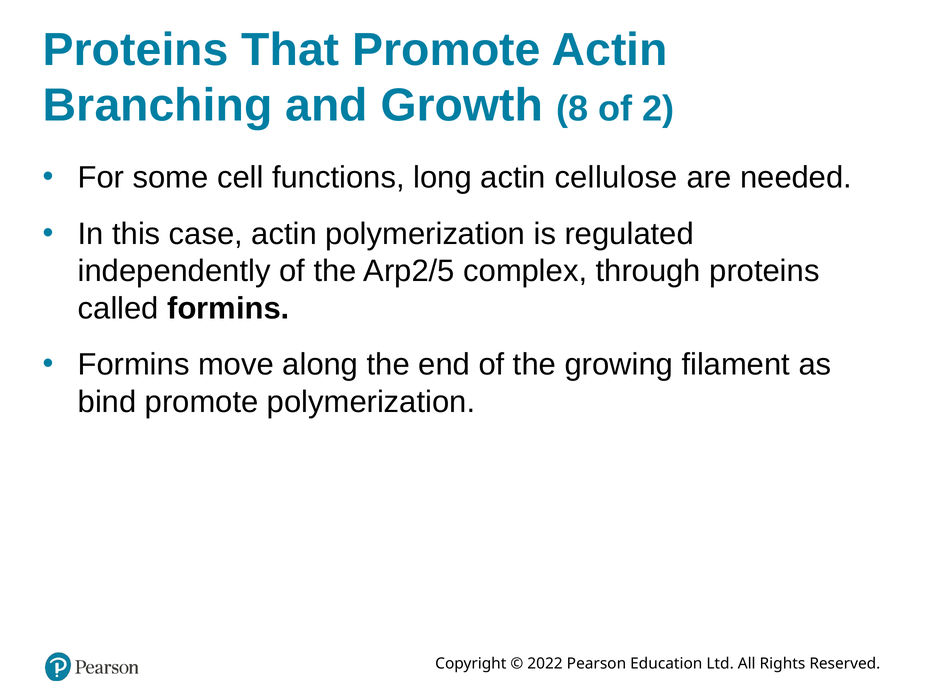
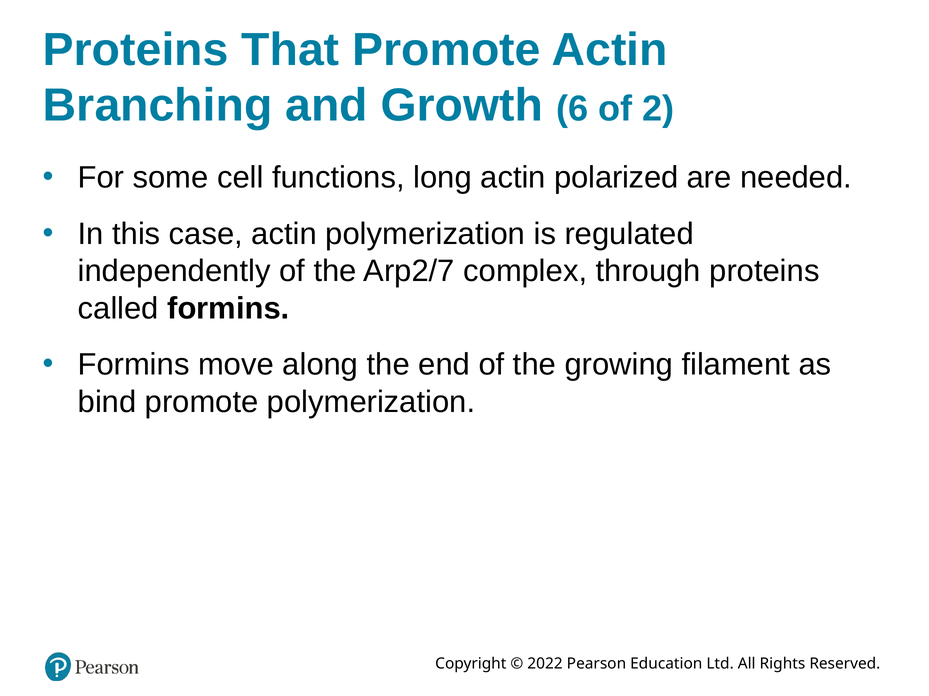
8: 8 -> 6 (572, 109)
cellulose: cellulose -> polarized (616, 178)
Arp2/5: Arp2/5 -> Arp2/7 (409, 271)
